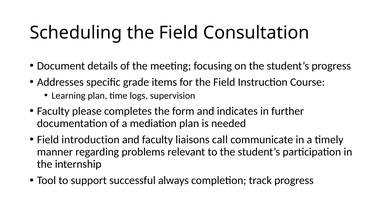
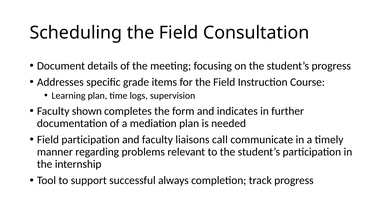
please: please -> shown (87, 111)
Field introduction: introduction -> participation (91, 139)
